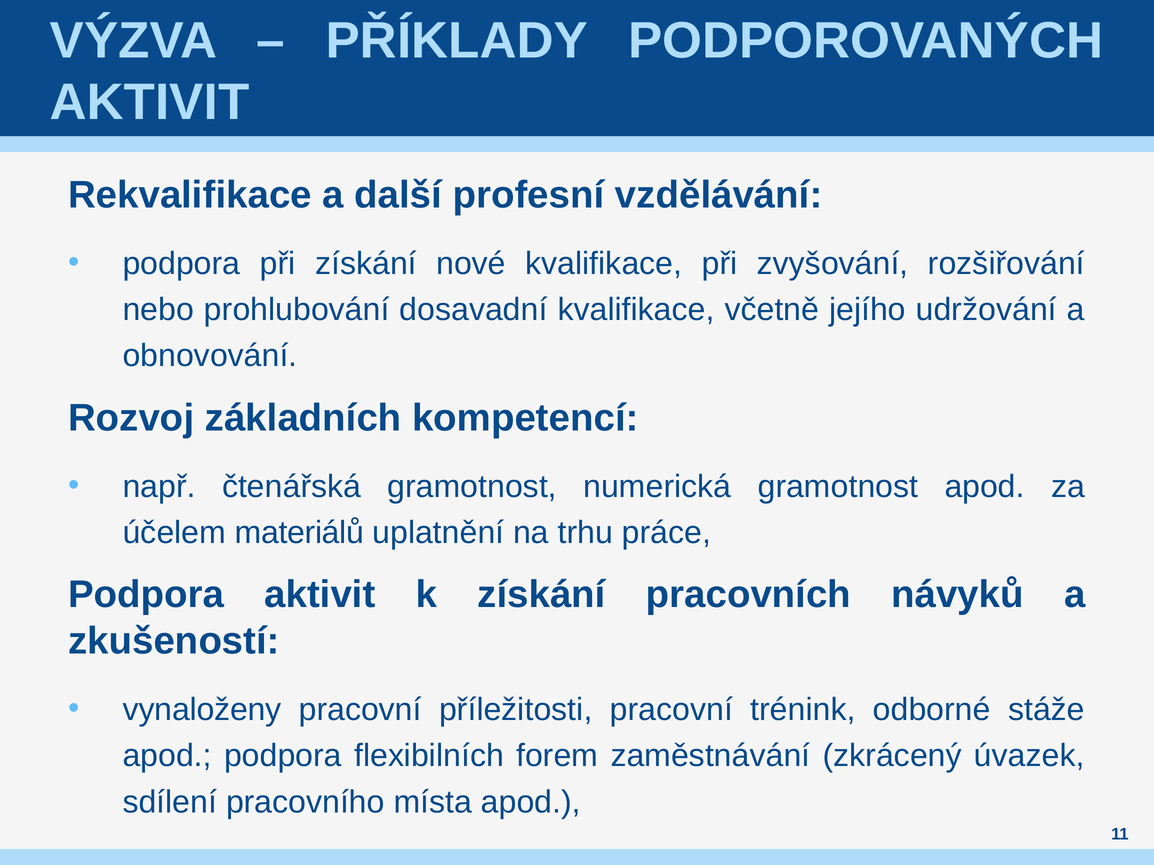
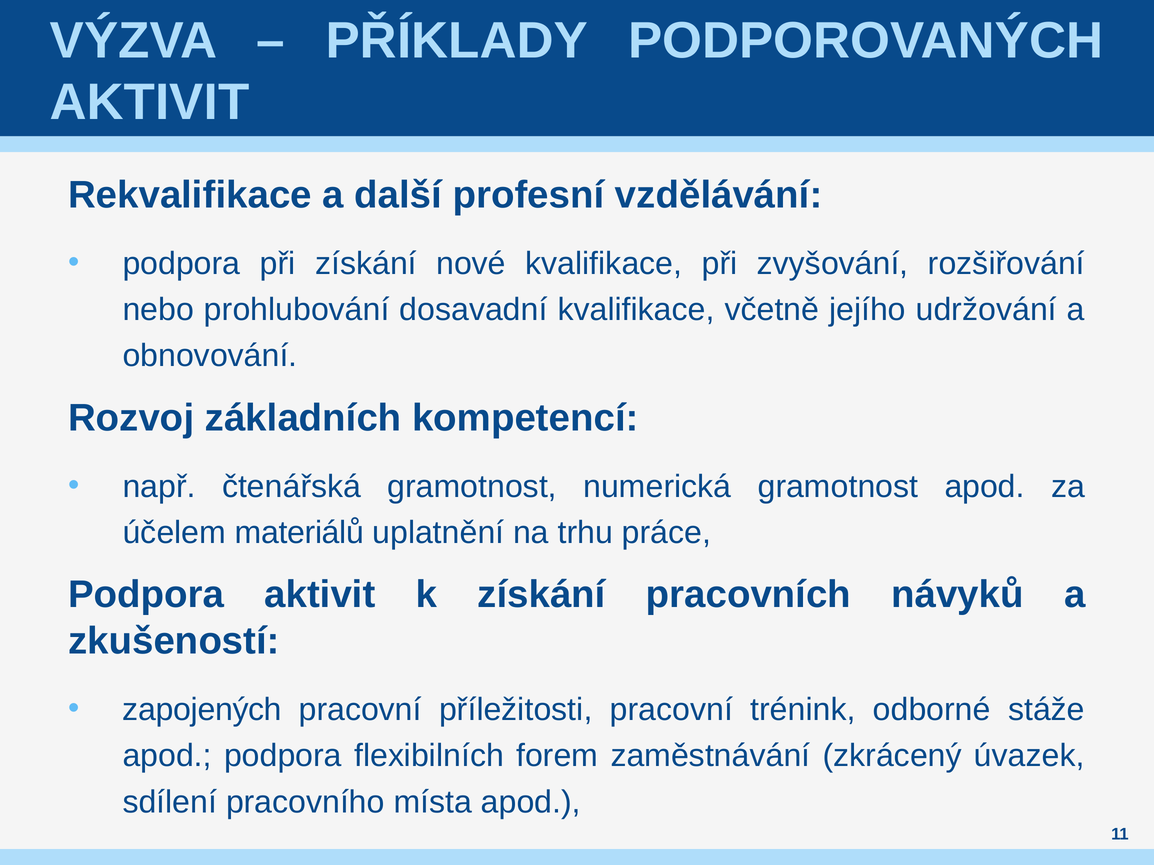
vynaloženy: vynaloženy -> zapojených (202, 710)
